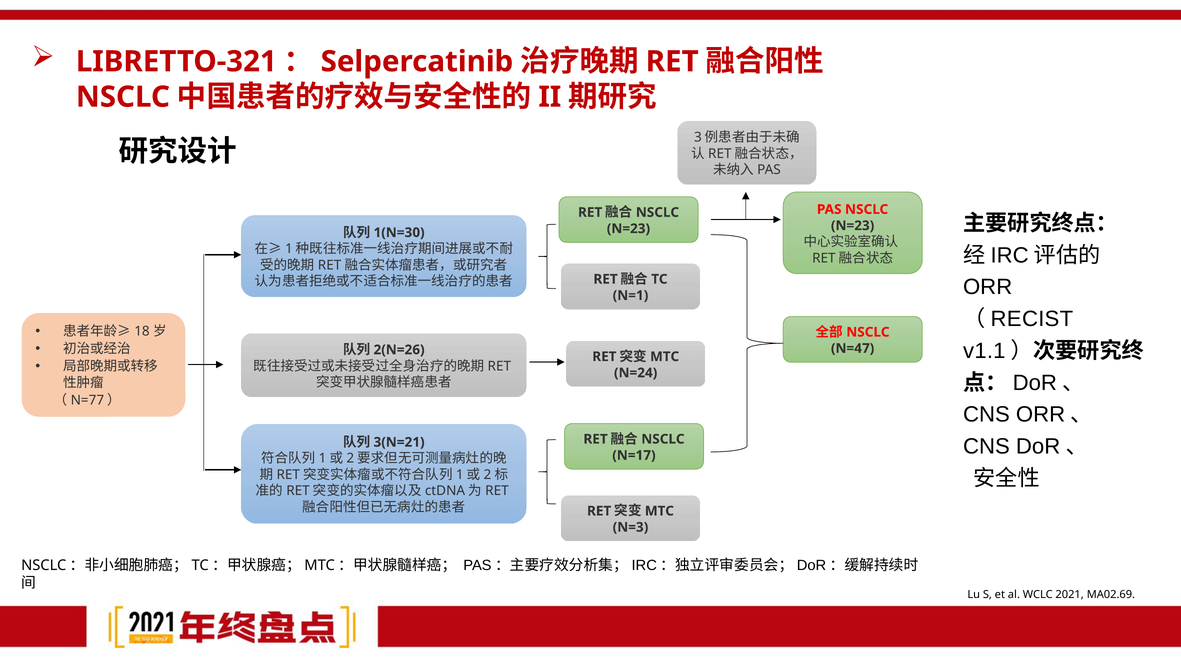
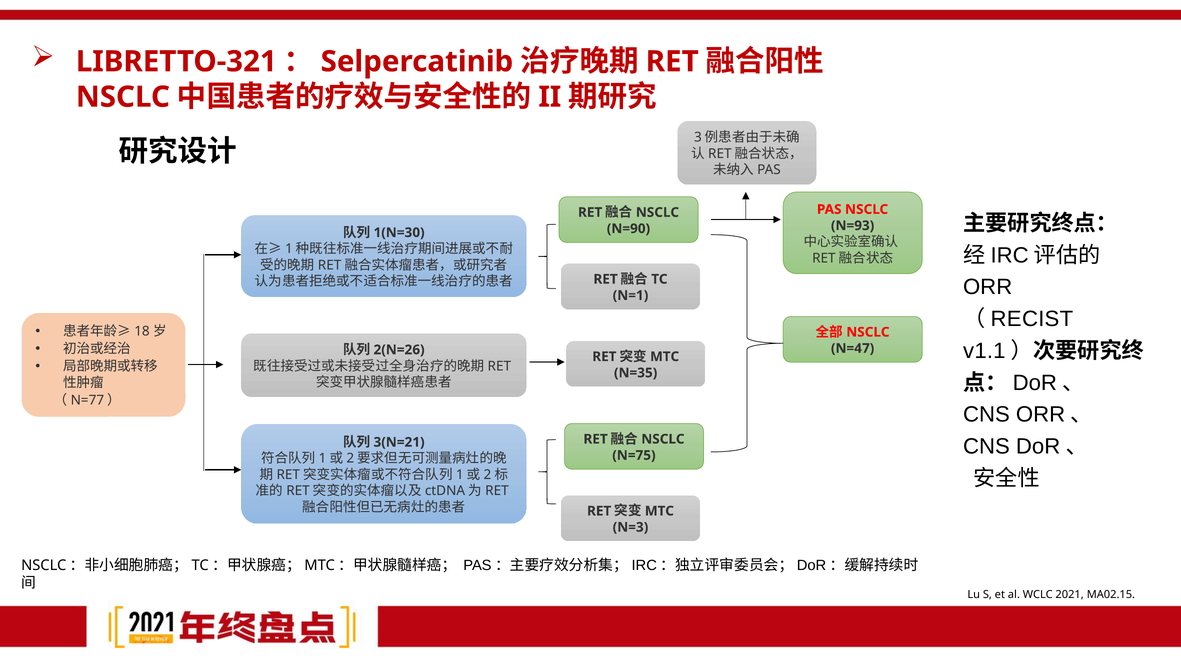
N=23: N=23 -> N=93 (853, 226)
N=23: N=23 -> N=90 (628, 229)
N=24: N=24 -> N=35 (636, 373)
N=17: N=17 -> N=75 (634, 456)
MA02.69: MA02.69 -> MA02.15 (1111, 595)
